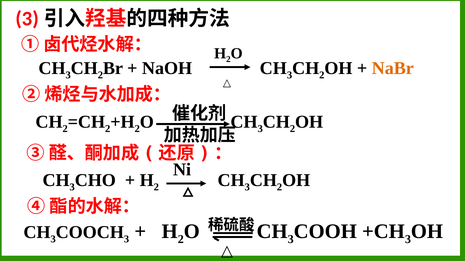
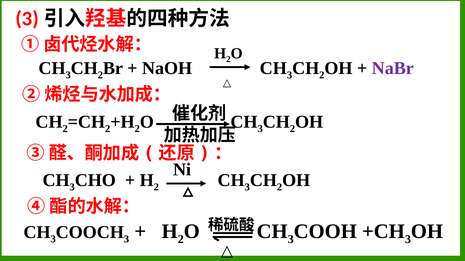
NaBr colour: orange -> purple (393, 68)
